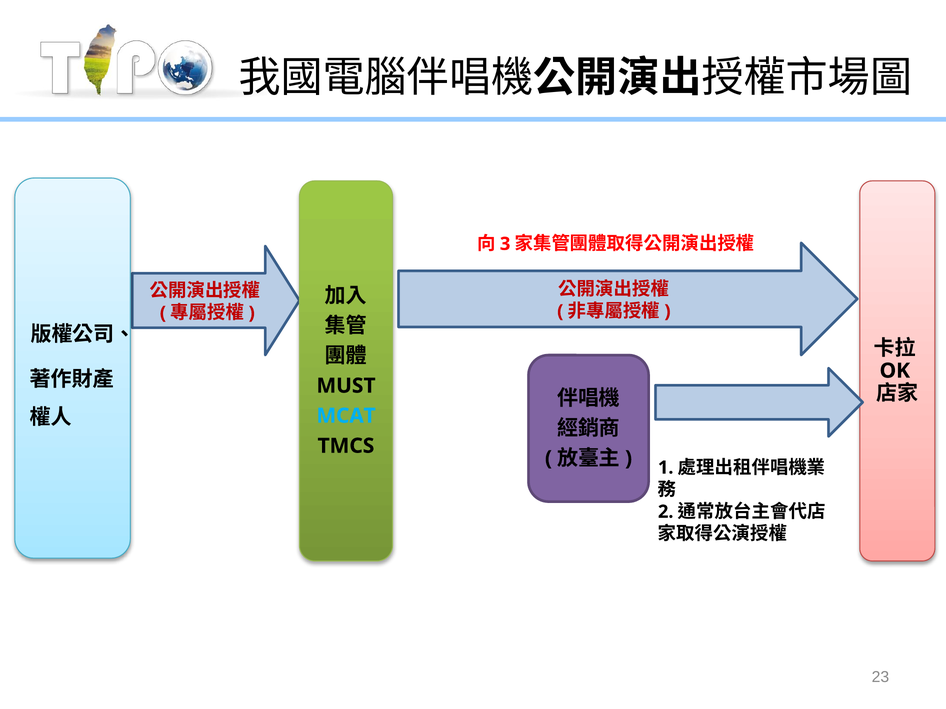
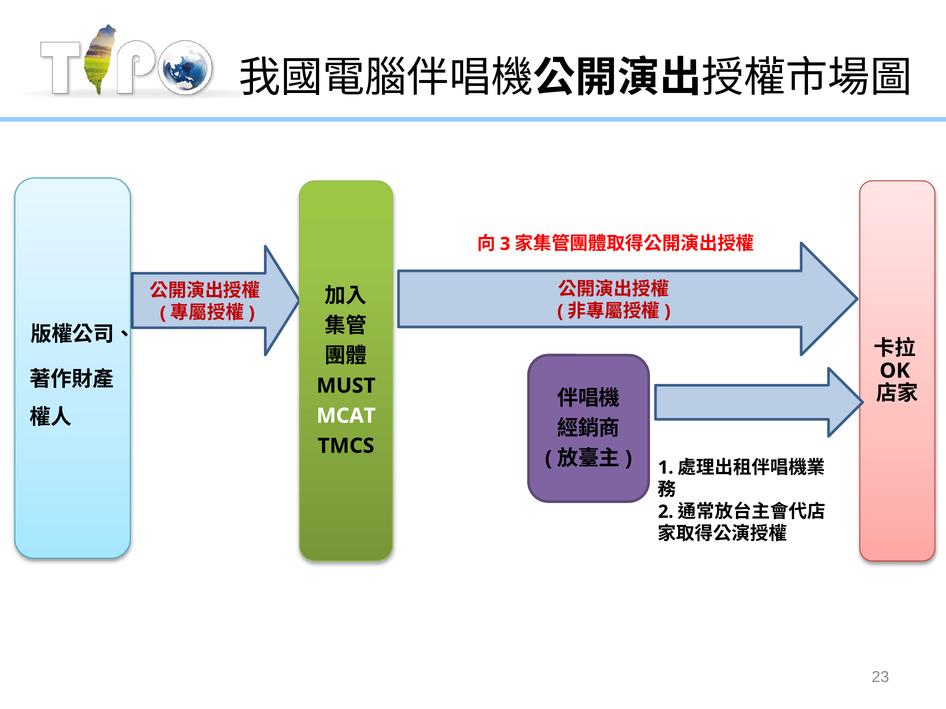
MCAT colour: light blue -> white (346, 416)
